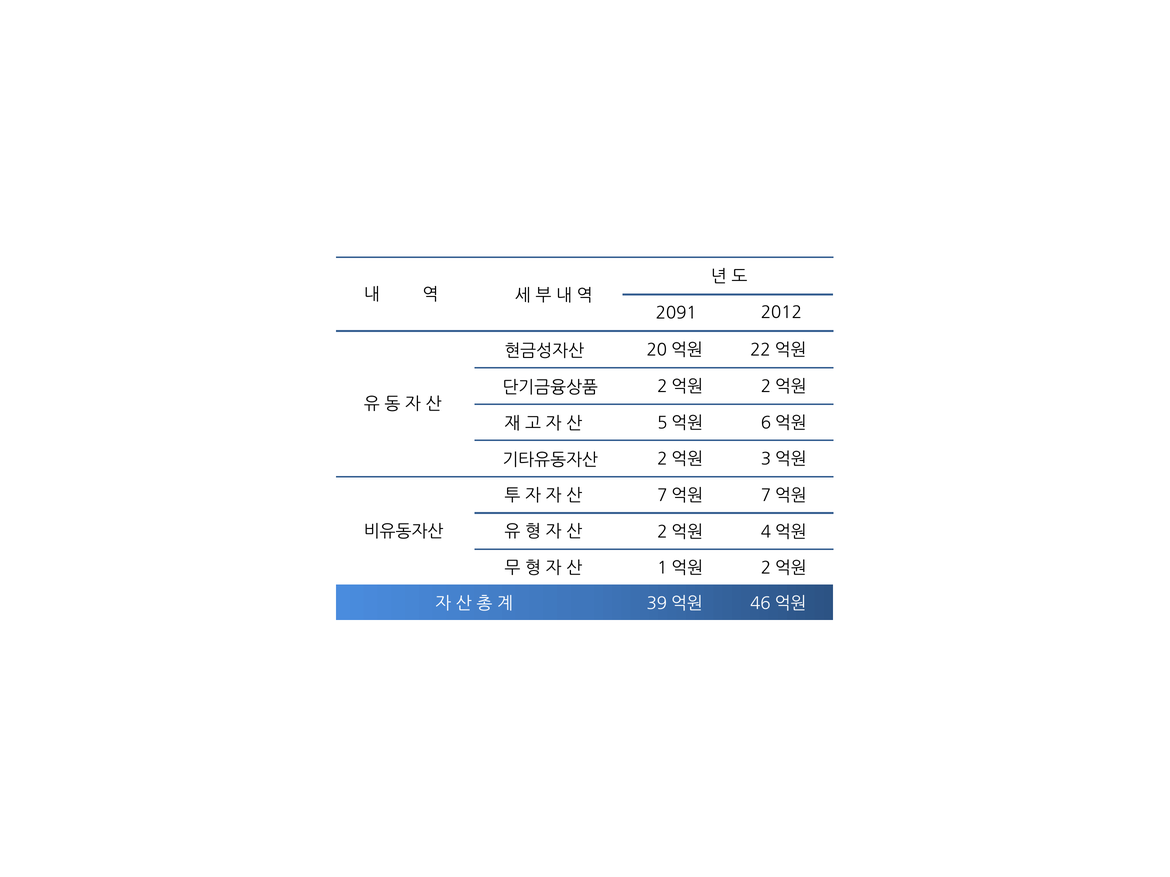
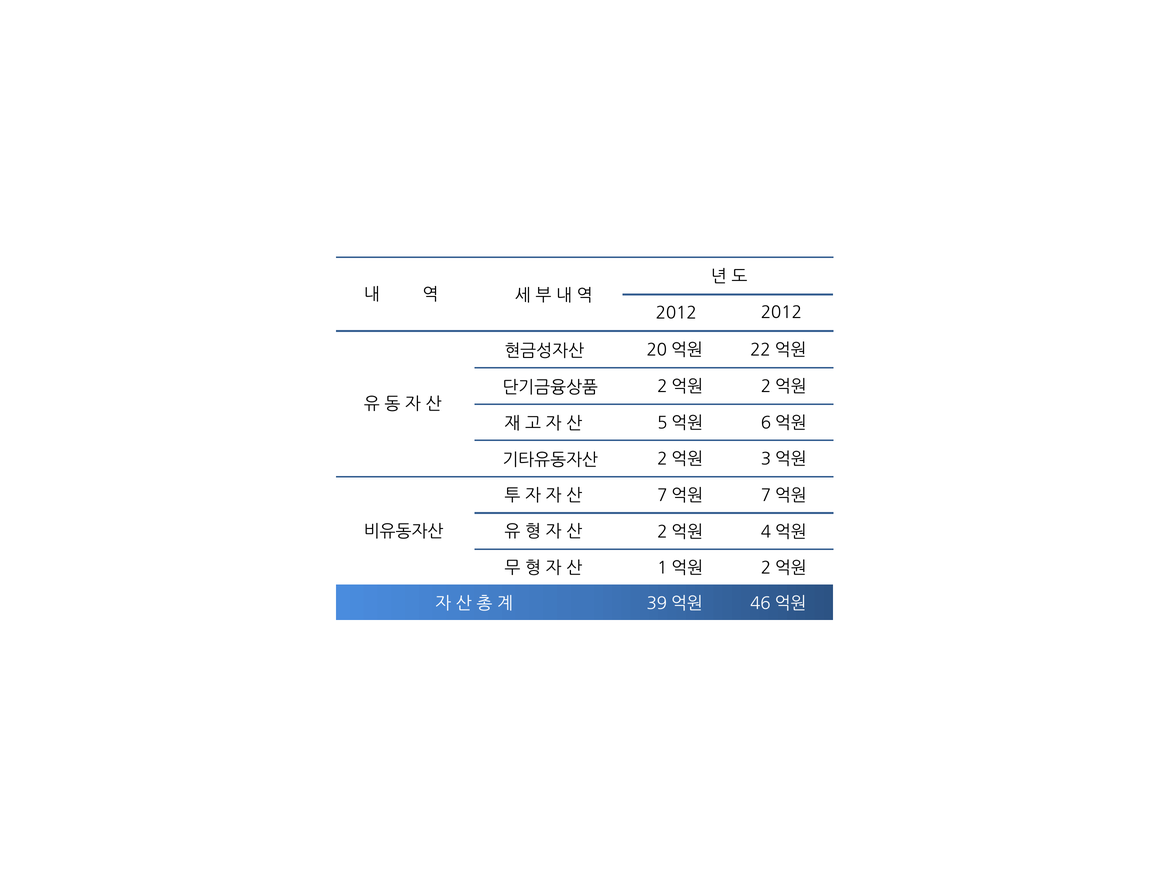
2091: 2091 -> 2012 (676, 313)
